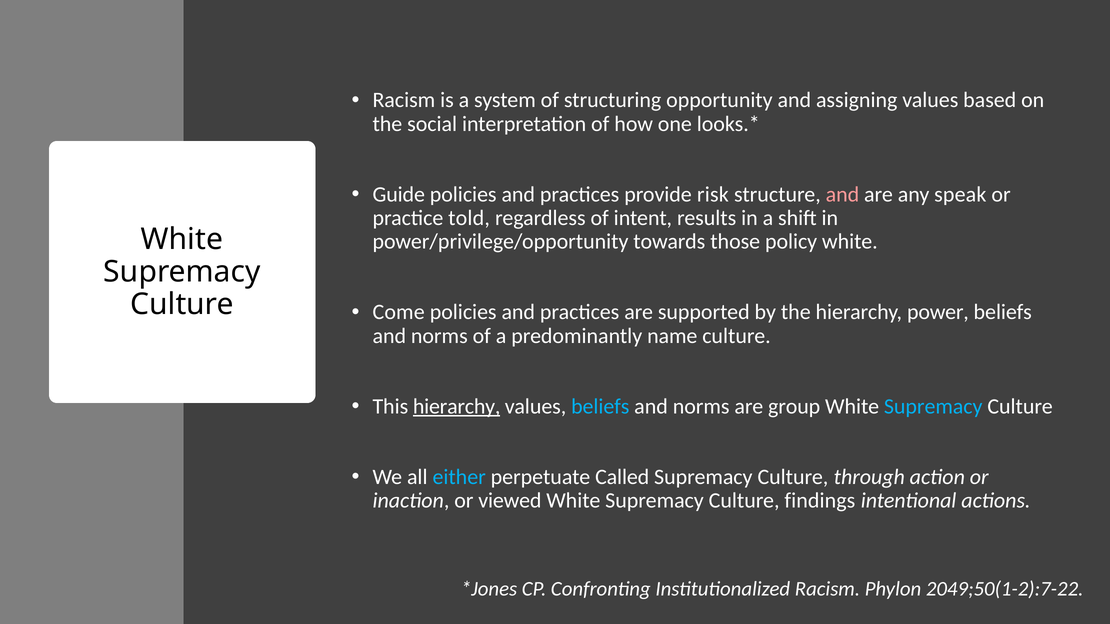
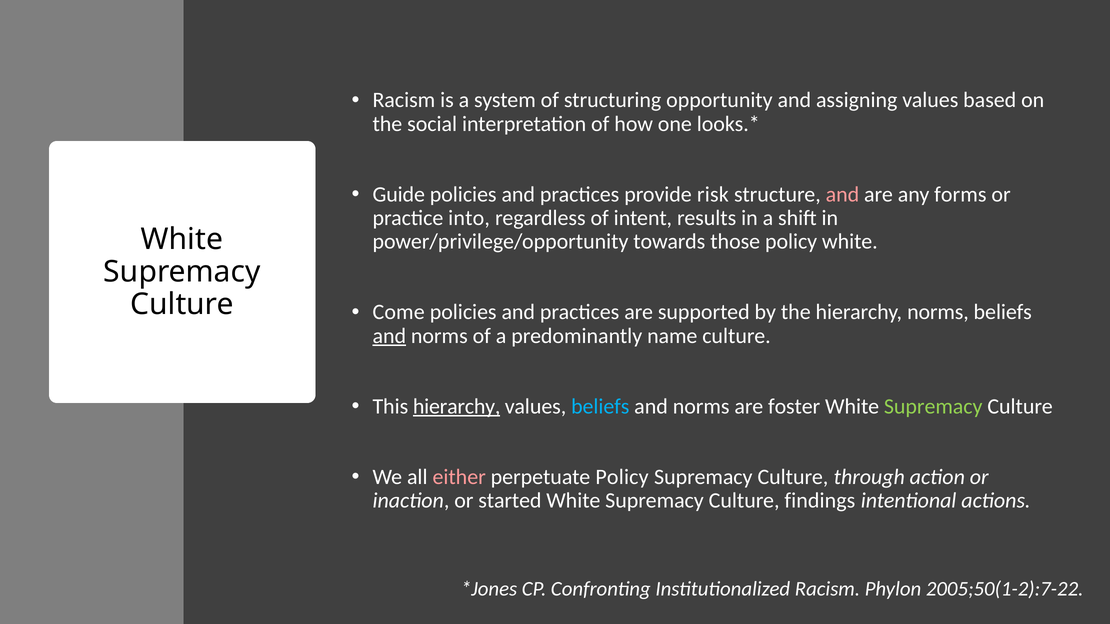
speak: speak -> forms (960, 194)
told: told -> into (469, 218)
hierarchy power: power -> norms (938, 312)
and underline: none -> present (389, 336)
group: group -> foster (794, 407)
Supremacy colour: light blue -> light green (933, 407)
either colour: light blue -> pink (459, 477)
perpetuate Called: Called -> Policy (622, 477)
viewed: viewed -> started (510, 501)
2049;50(1-2):7-22: 2049;50(1-2):7-22 -> 2005;50(1-2):7-22 (1005, 589)
